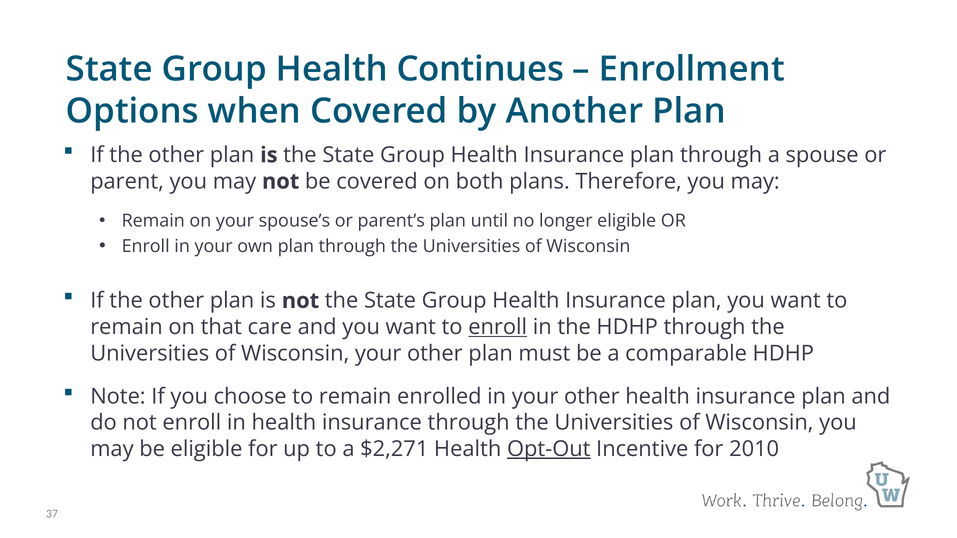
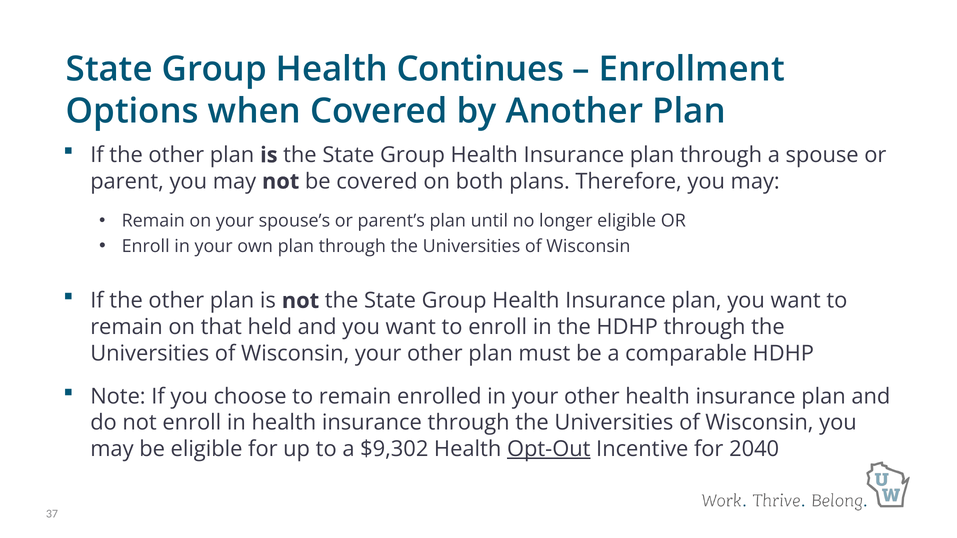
care: care -> held (270, 327)
enroll underline: present -> none (498, 327)
$2,271: $2,271 -> $9,302 (394, 449)
2010: 2010 -> 2040 (754, 449)
